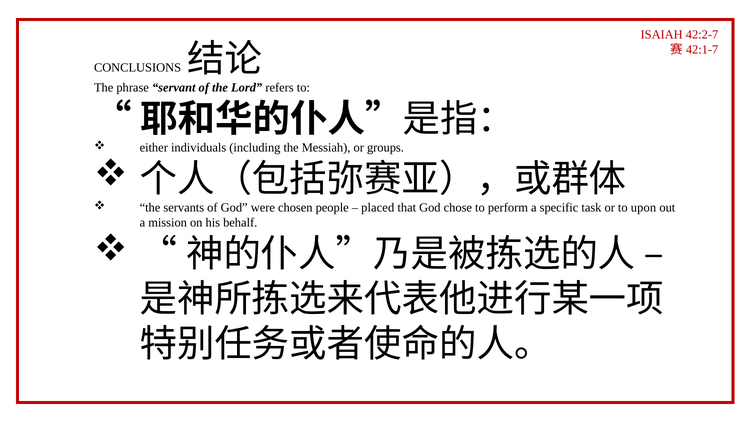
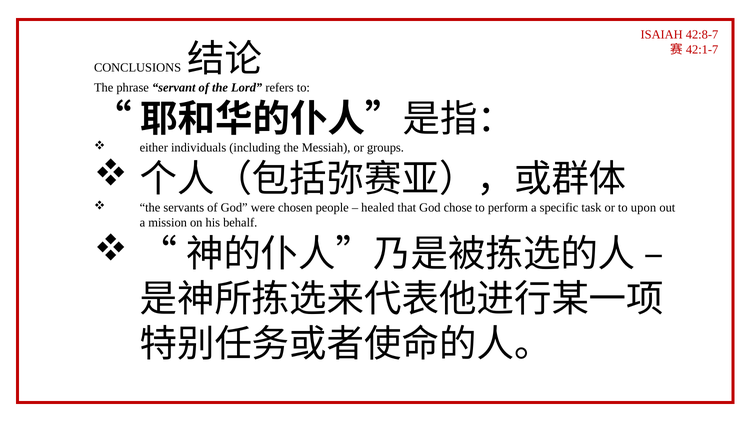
42:2-7: 42:2-7 -> 42:8-7 (702, 35)
placed: placed -> healed (378, 207)
